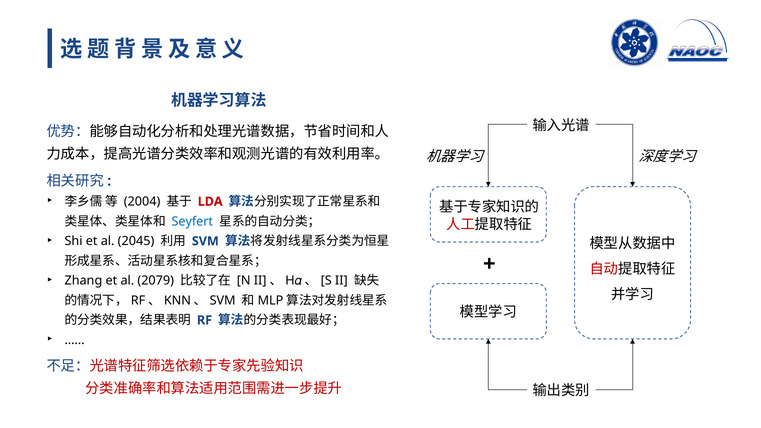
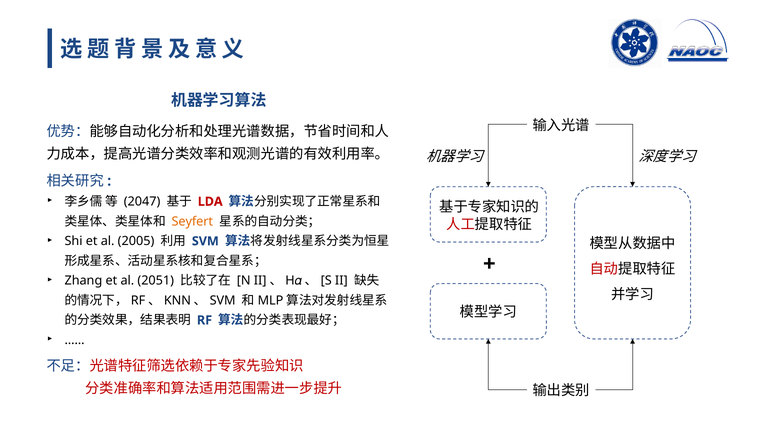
2004: 2004 -> 2047 (142, 202)
Seyfert colour: blue -> orange (192, 221)
2045: 2045 -> 2005 (136, 241)
2079: 2079 -> 2051 (156, 281)
